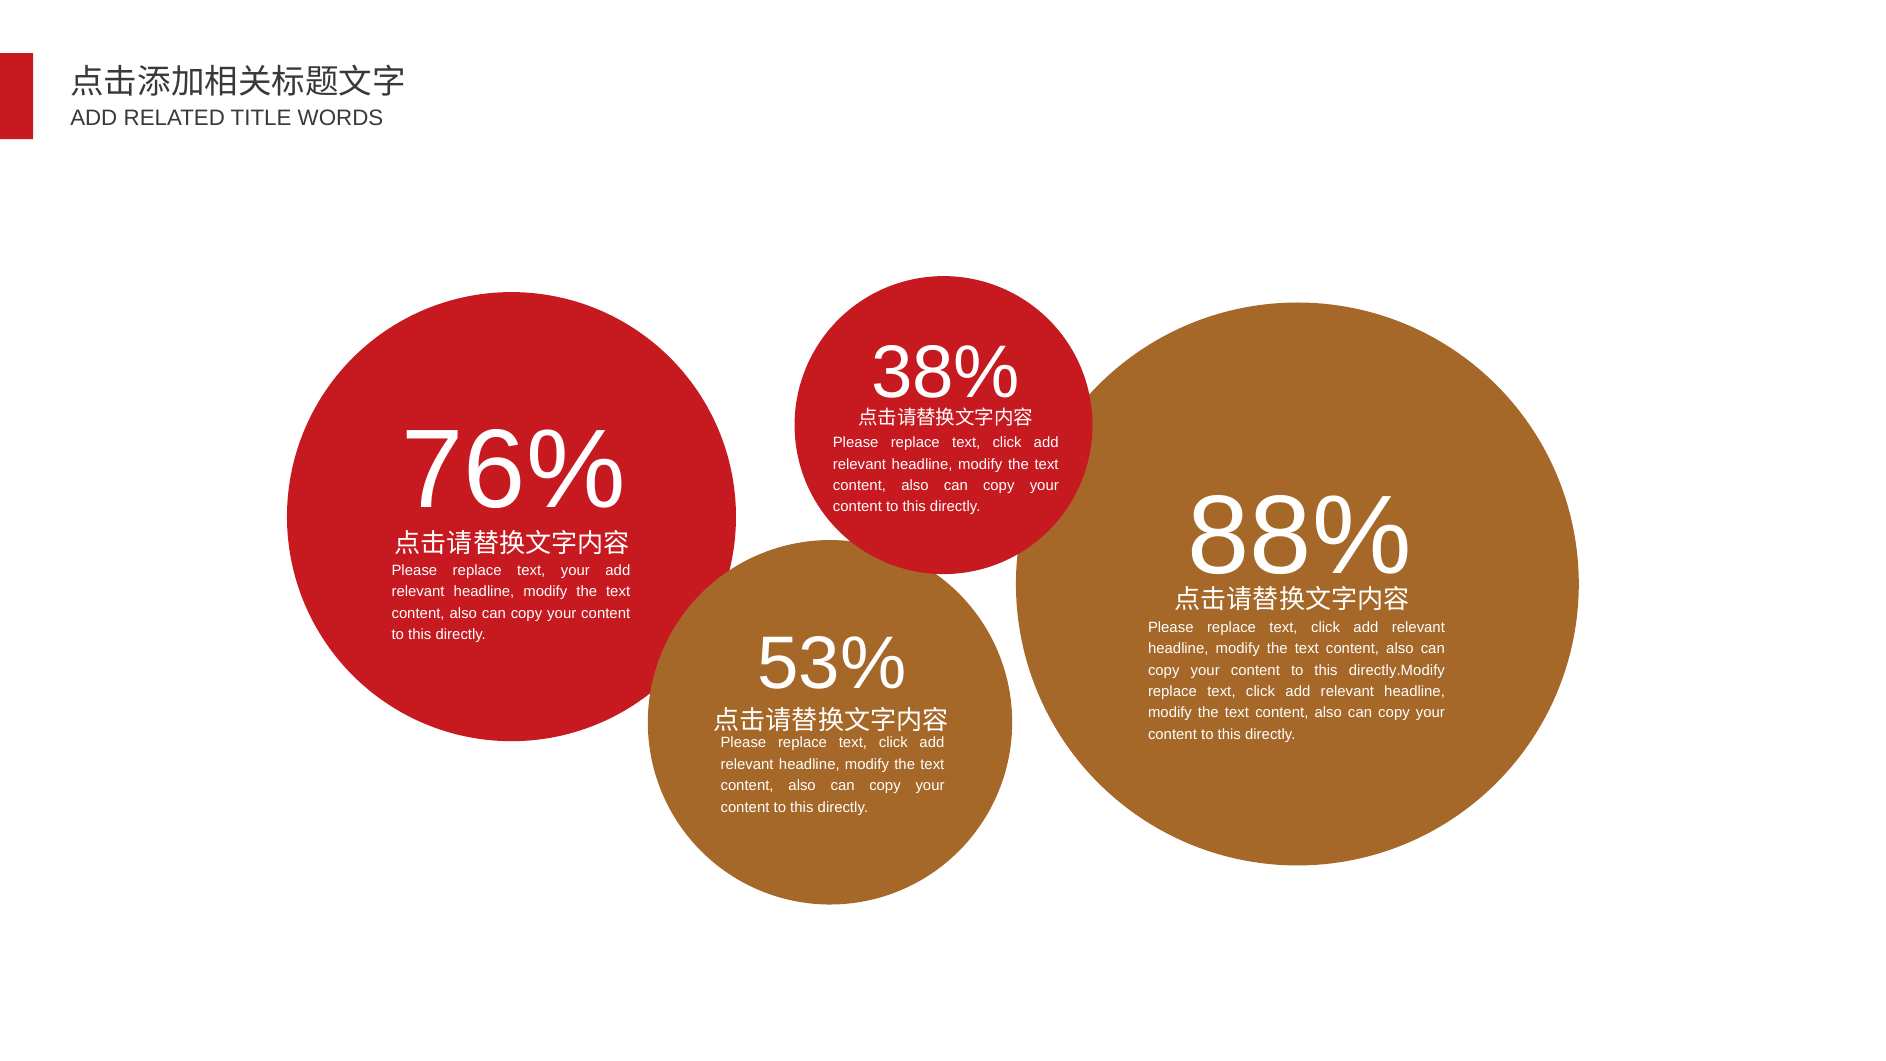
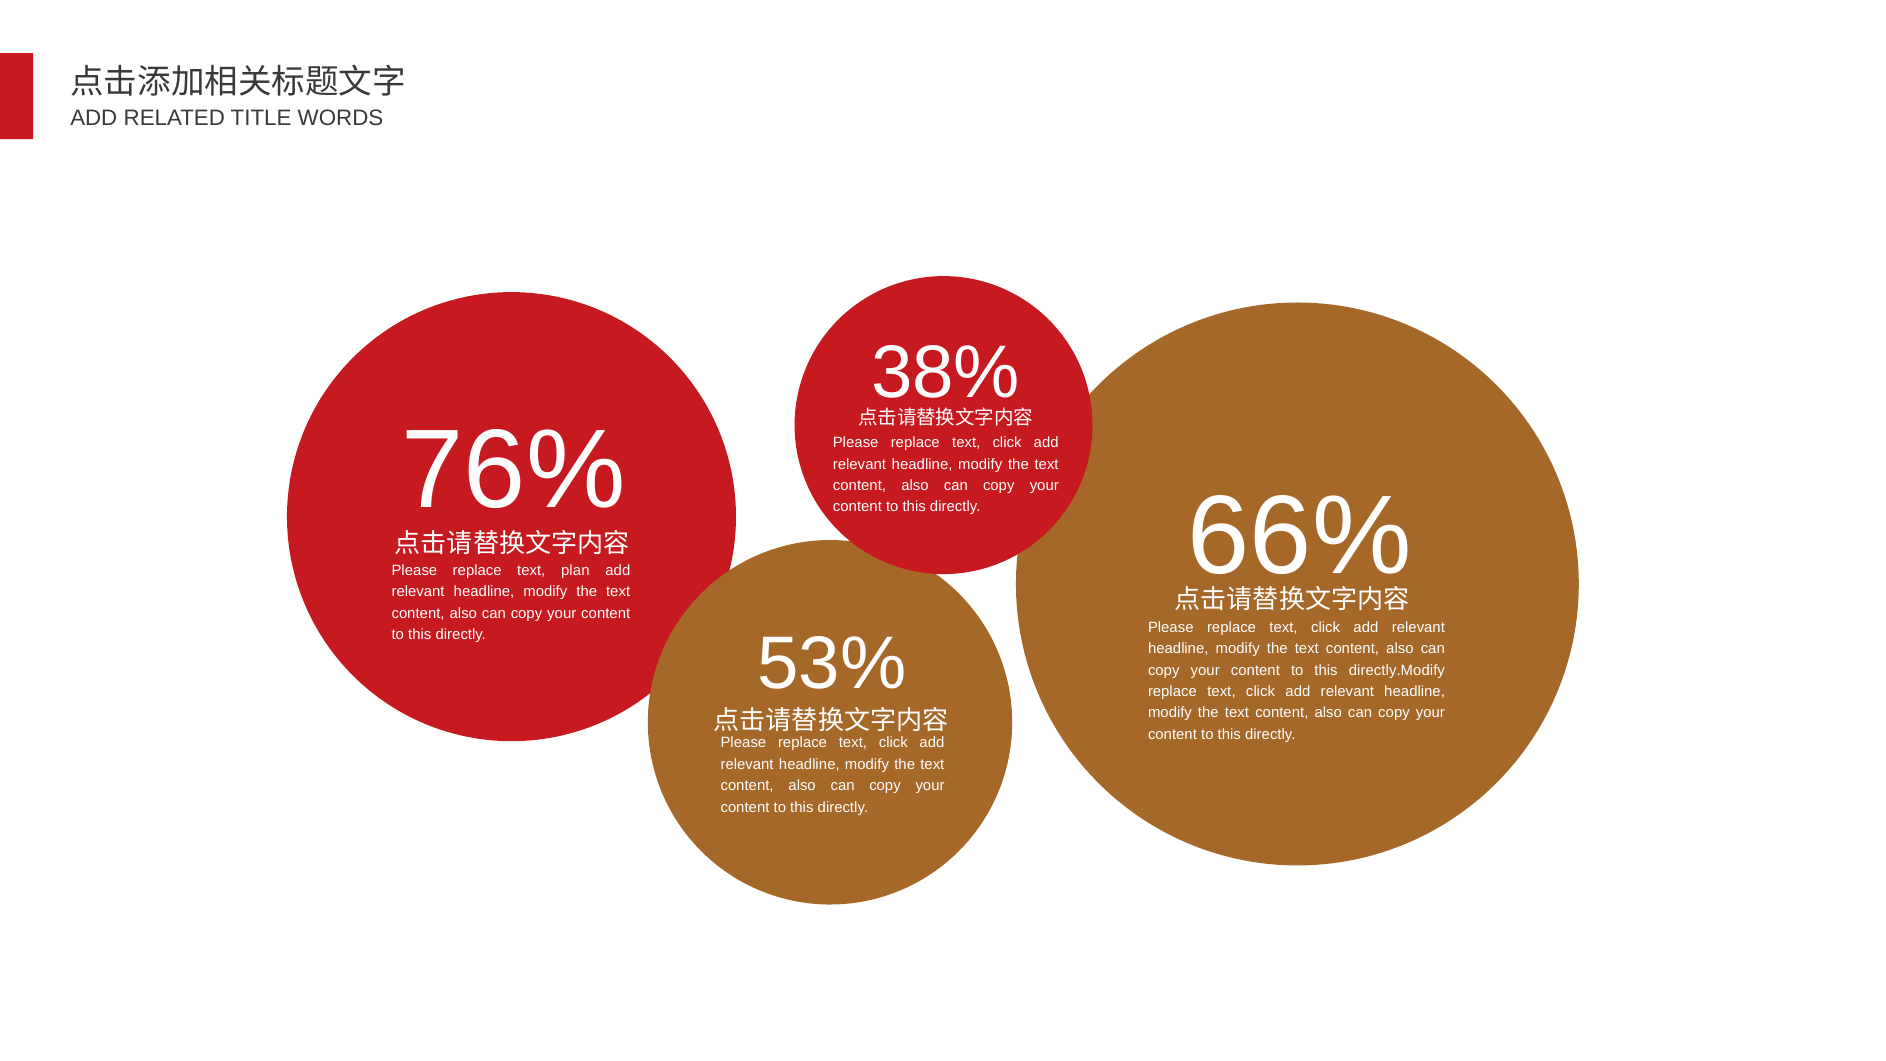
88%: 88% -> 66% (1300, 537)
text your: your -> plan (575, 570)
